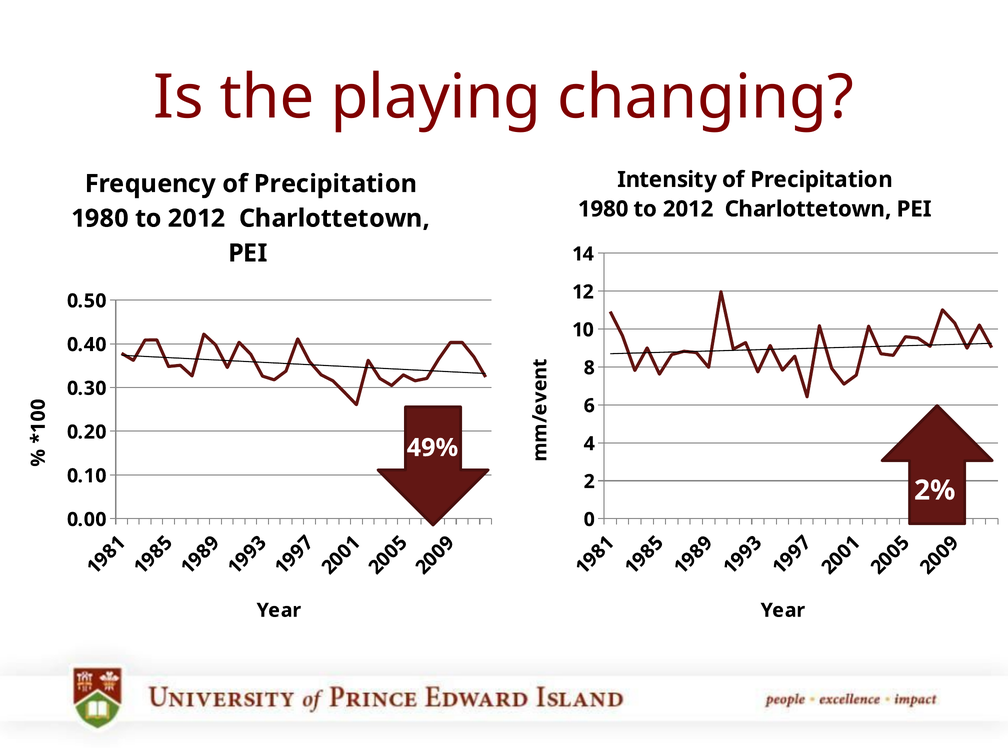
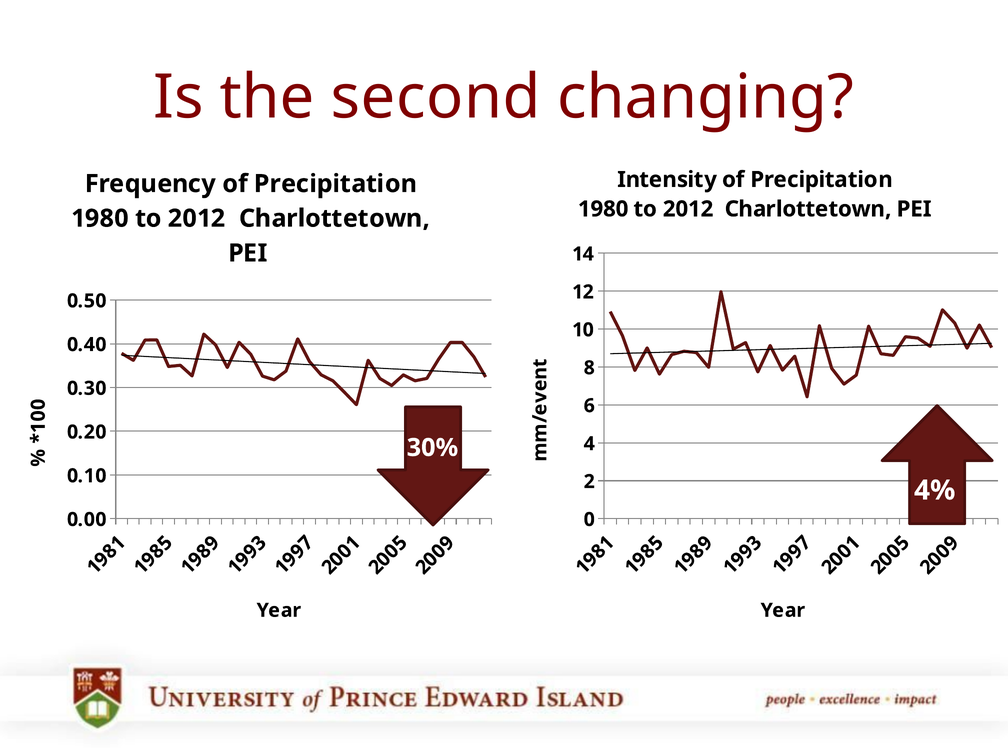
playing: playing -> second (436, 98)
49%: 49% -> 30% (432, 448)
2%: 2% -> 4% (935, 490)
